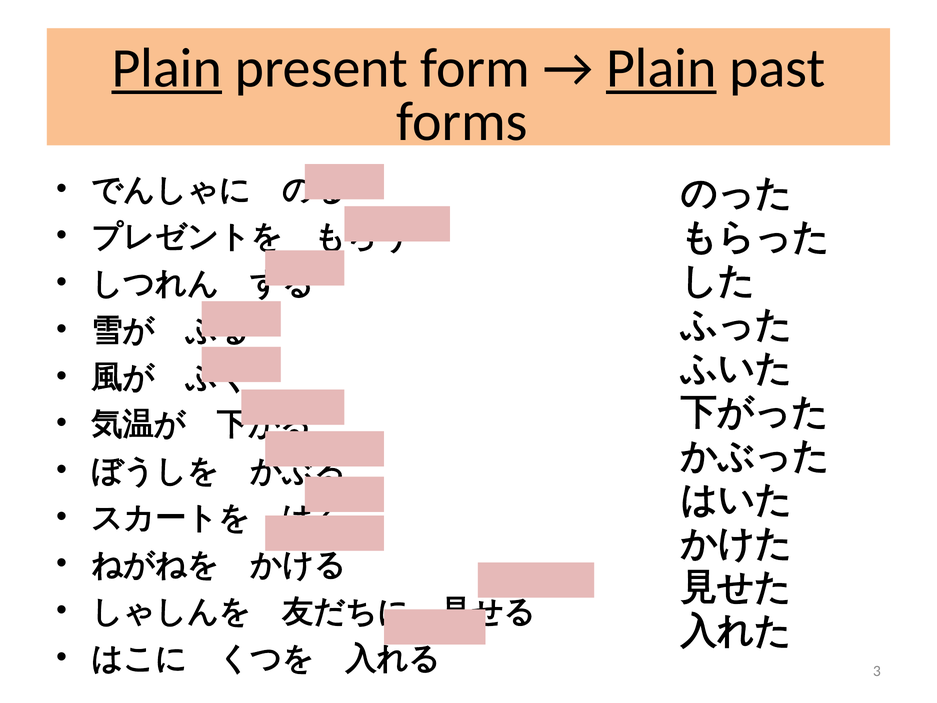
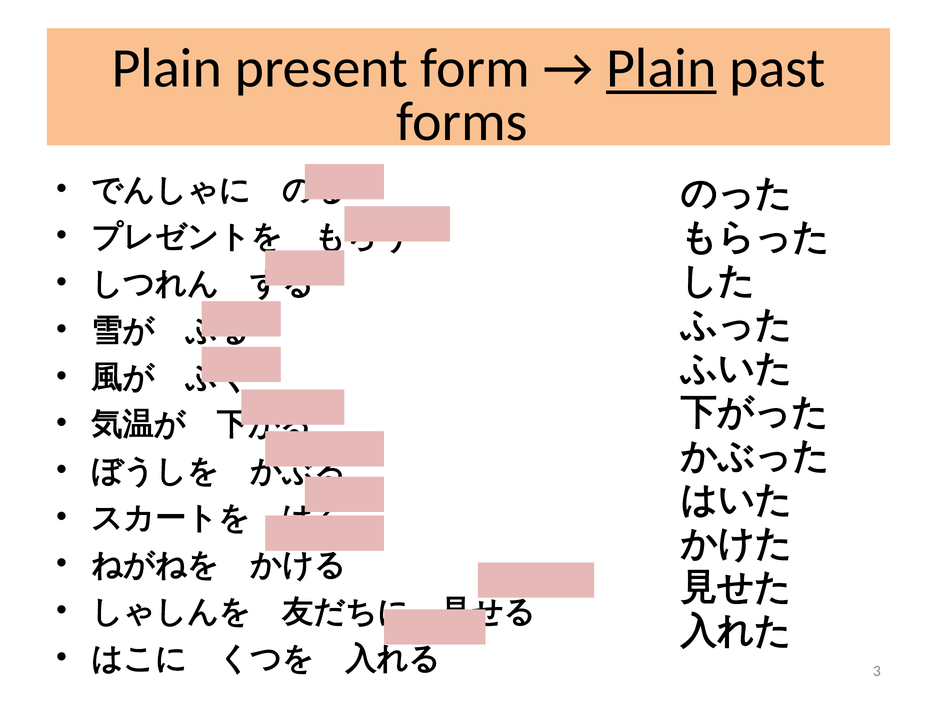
Plain underline: present -> none (167, 68)
